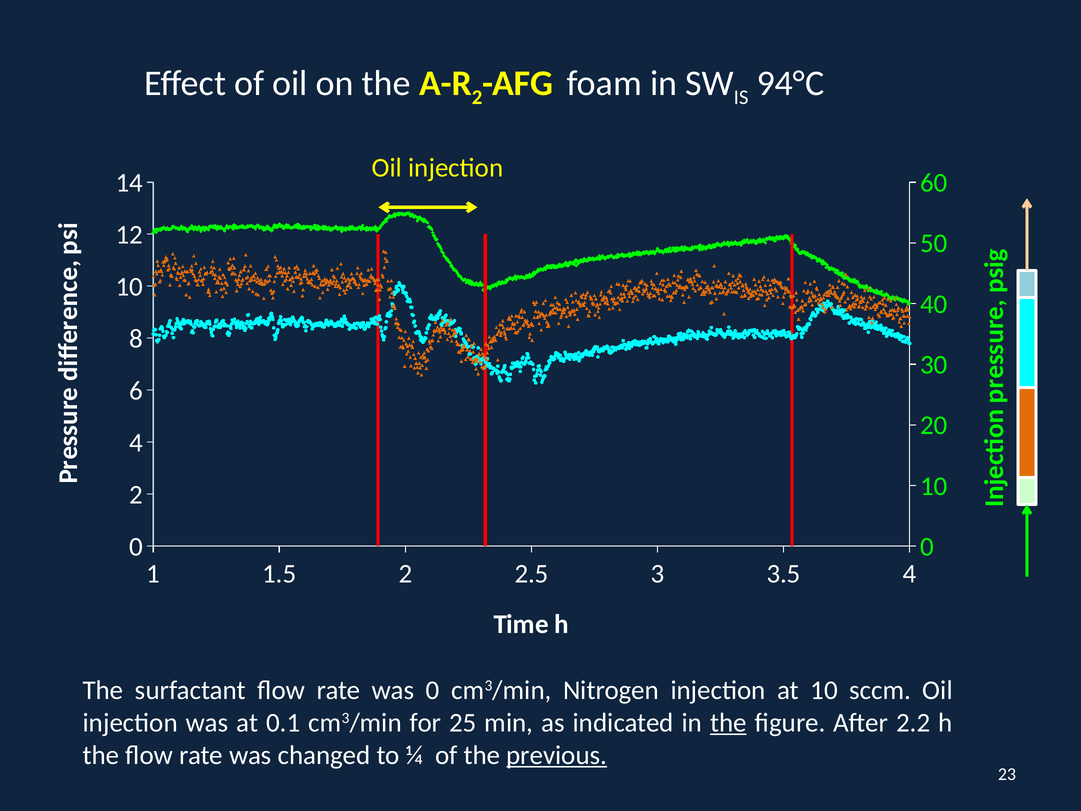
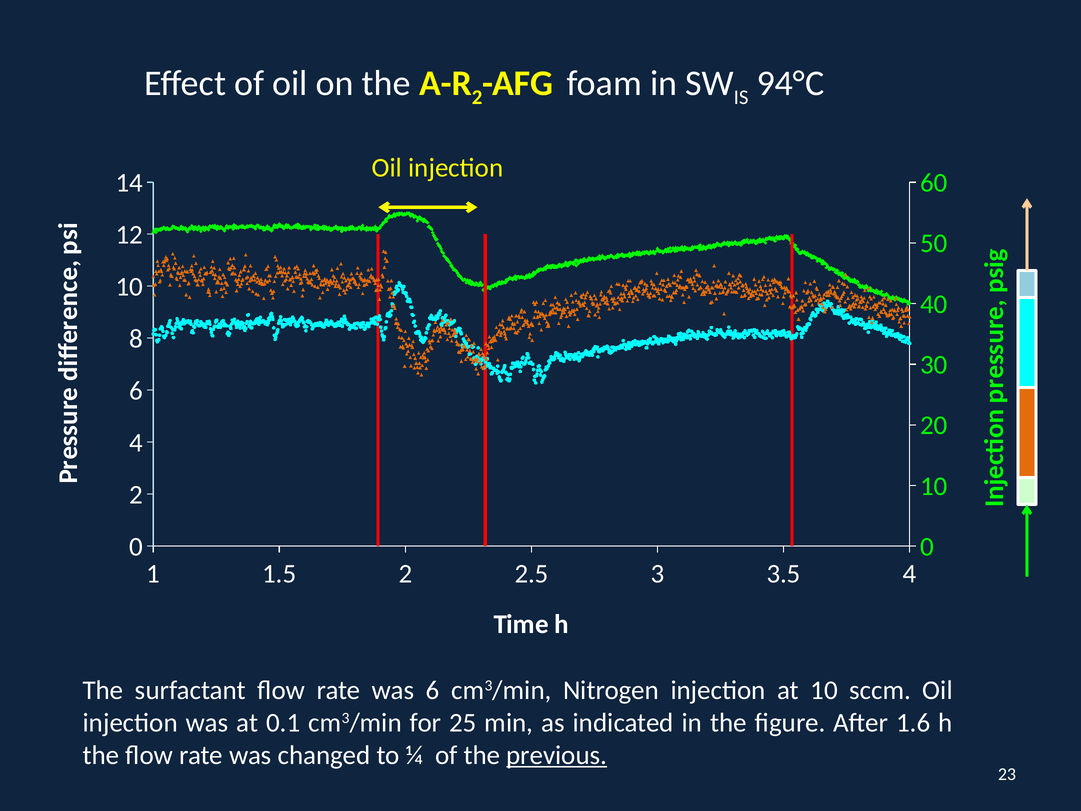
was 0: 0 -> 6 (433, 690)
the underline: present -> none (728, 722)
2.2: 2.2 -> 1.6 (913, 722)
